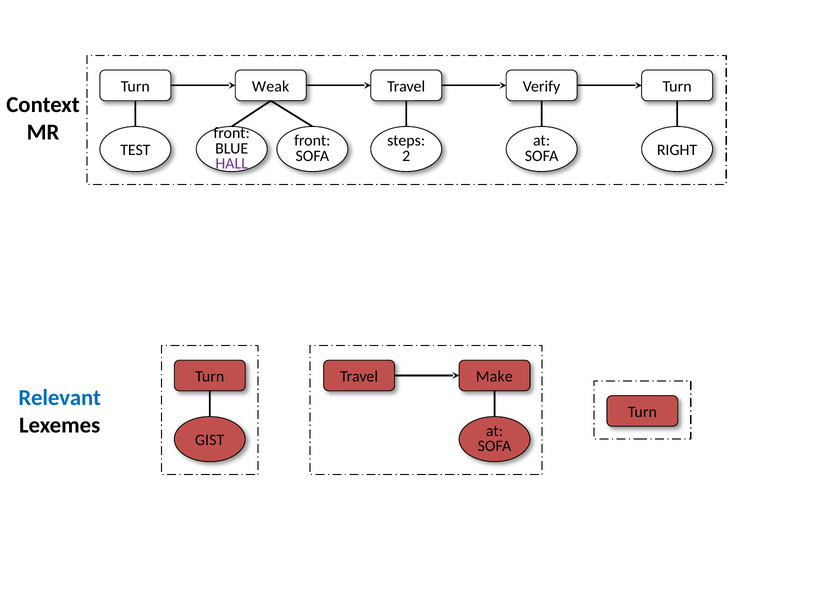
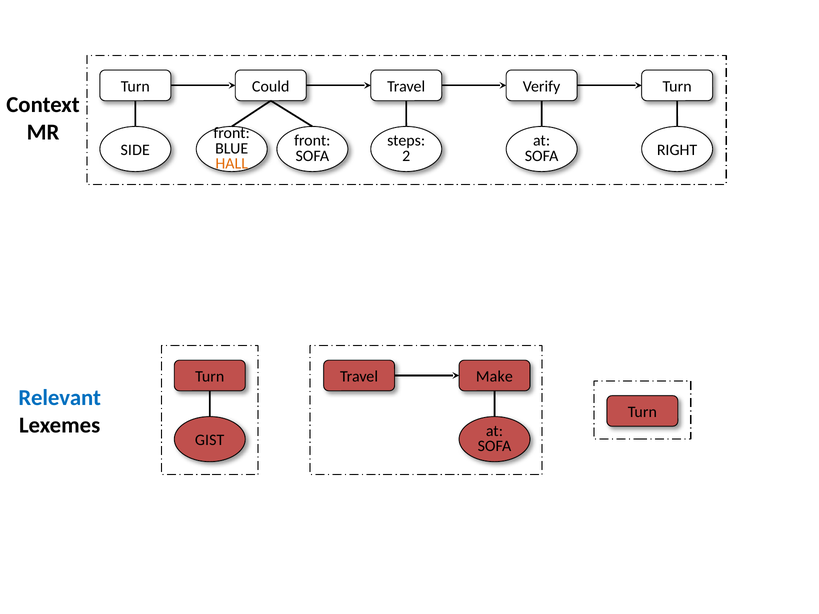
Weak: Weak -> Could (271, 87)
TEST: TEST -> SIDE (135, 150)
HALL colour: purple -> orange (232, 164)
